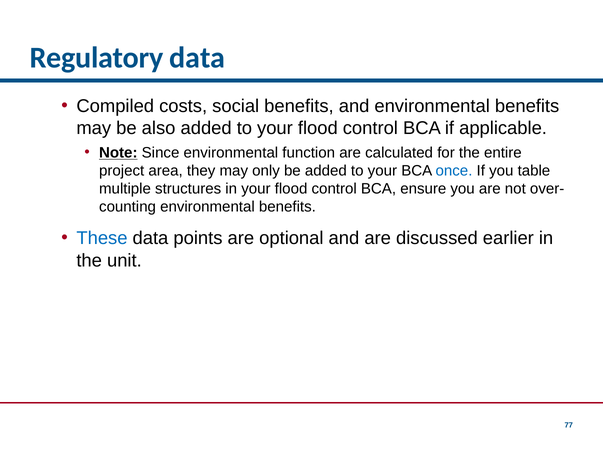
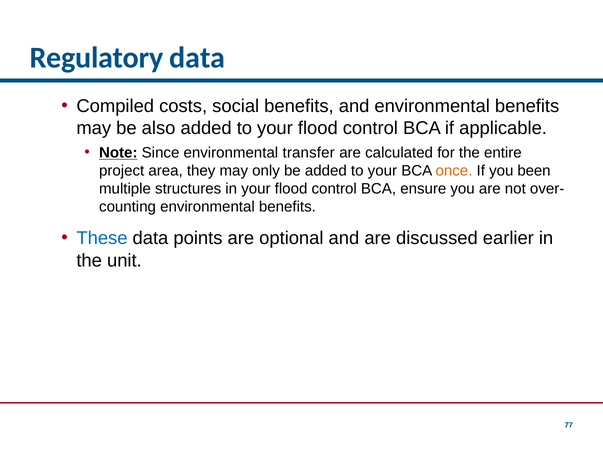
function: function -> transfer (309, 152)
once colour: blue -> orange (454, 170)
table: table -> been (534, 170)
